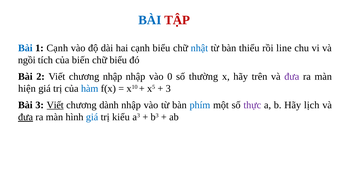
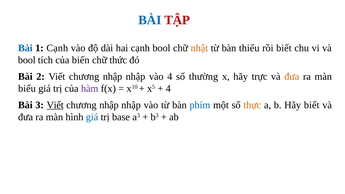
cạnh biểu: biểu -> bool (161, 48)
nhật colour: blue -> orange (199, 48)
rồi line: line -> biết (284, 48)
ngồi: ngồi -> bool (27, 60)
chữ biểu: biểu -> thức (118, 60)
vào 0: 0 -> 4 (170, 77)
trên: trên -> trực (260, 77)
đưa colour: purple -> orange (292, 77)
hiện: hiện -> biểu (27, 89)
hàm colour: blue -> purple (90, 89)
3: 3 -> 4 (168, 89)
dành: dành -> nhập (109, 105)
thực colour: purple -> orange (252, 105)
Hãy lịch: lịch -> biết (312, 105)
đưa underline: present -> none (26, 117)
kiểu: kiểu -> base (121, 117)
